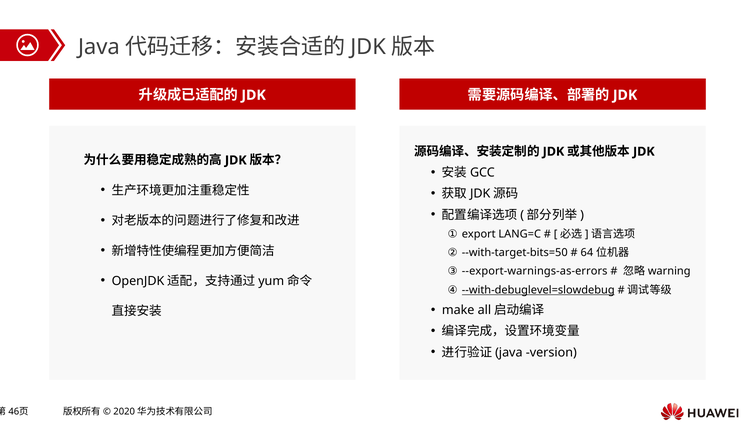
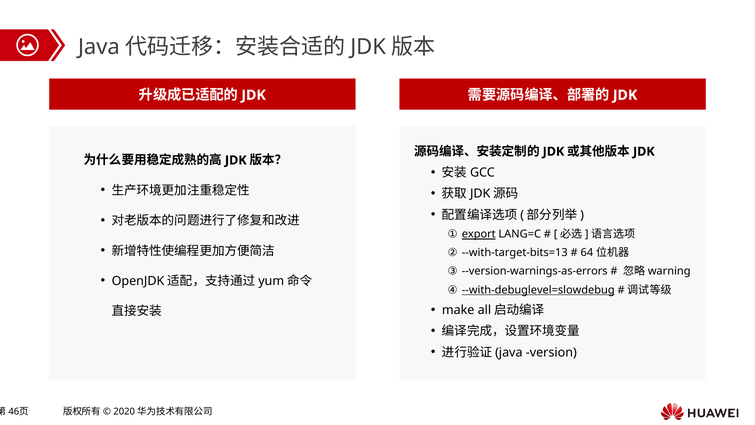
export underline: none -> present (479, 234)
--with-target-bits=50: --with-target-bits=50 -> --with-target-bits=13 (515, 253)
--export-warnings-as-errors: --export-warnings-as-errors -> --version-warnings-as-errors (535, 271)
